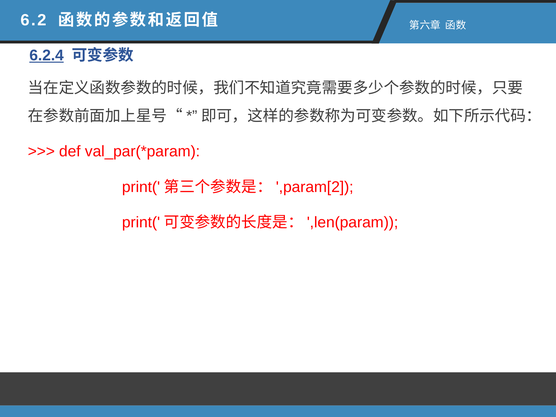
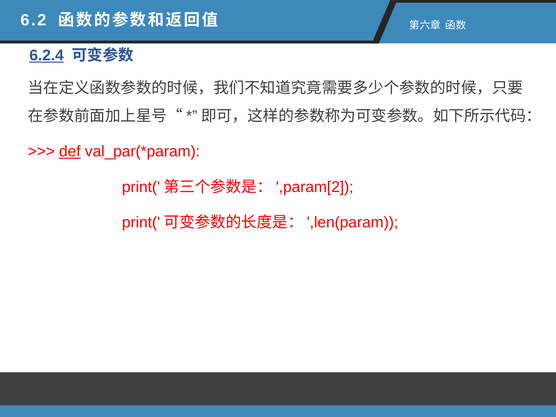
def underline: none -> present (70, 151)
